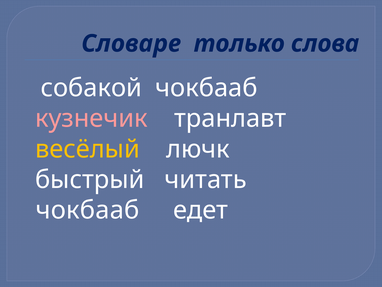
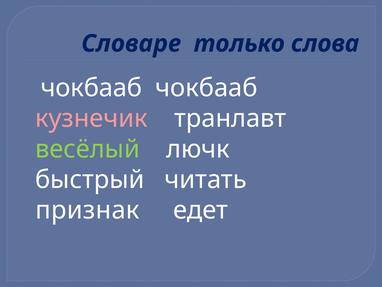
собакой: собакой -> чокбааб (91, 88)
весёлый colour: yellow -> light green (87, 149)
чокбааб: чокбааб -> признак (87, 210)
